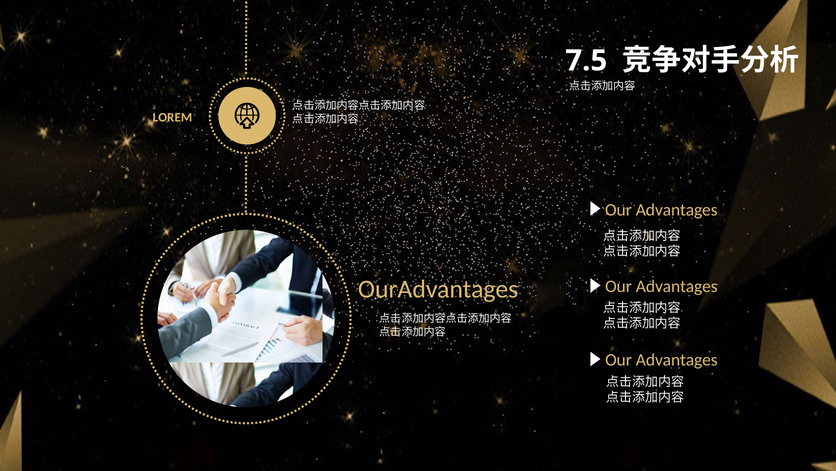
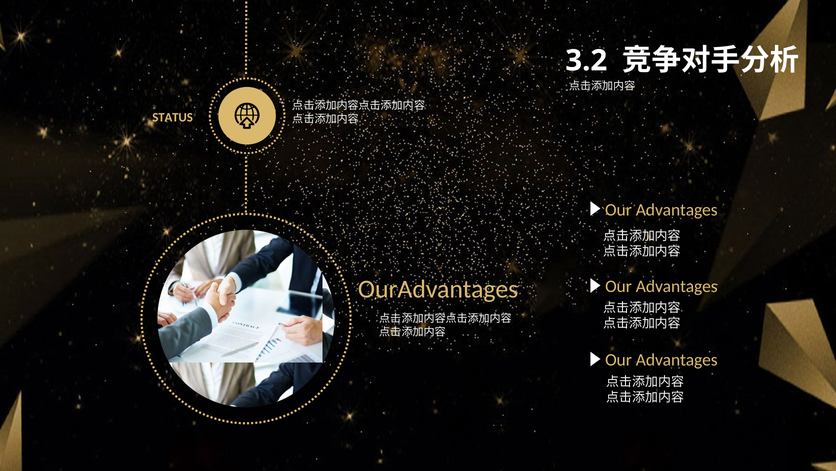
7.5: 7.5 -> 3.2 (586, 61)
LOREM: LOREM -> STATUS (173, 117)
